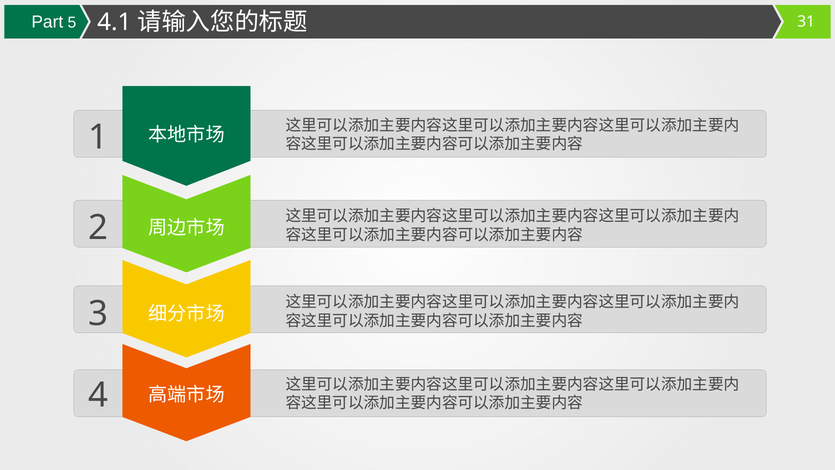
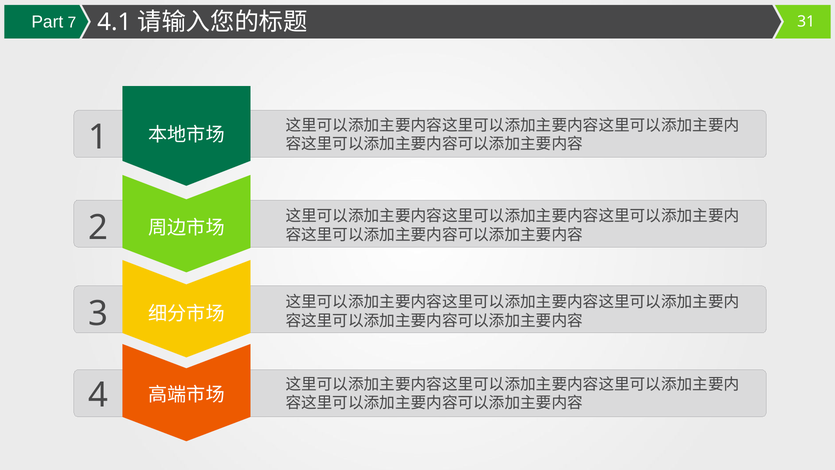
5: 5 -> 7 (72, 23)
